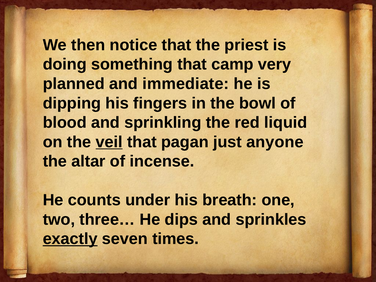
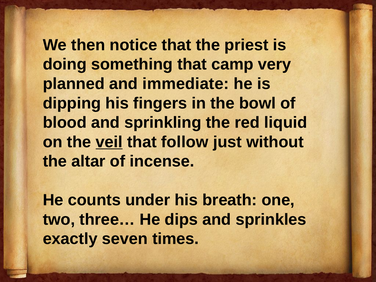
pagan: pagan -> follow (185, 142)
anyone: anyone -> without (275, 142)
exactly underline: present -> none (70, 239)
